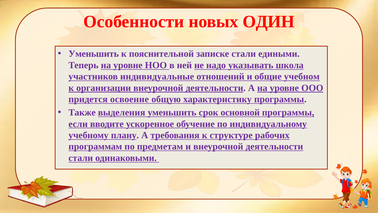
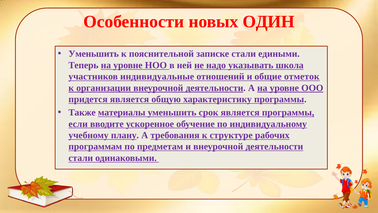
учебном: учебном -> отметок (302, 76)
придется освоение: освоение -> является (130, 99)
выделения: выделения -> материалы (122, 112)
срок основной: основной -> является (240, 112)
